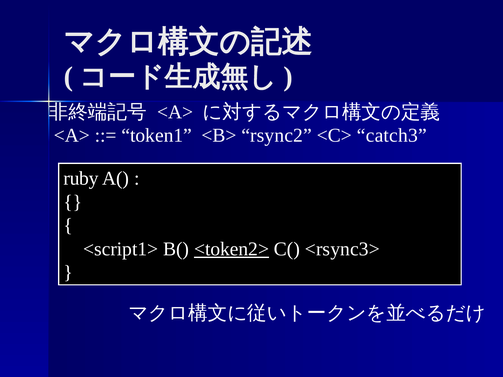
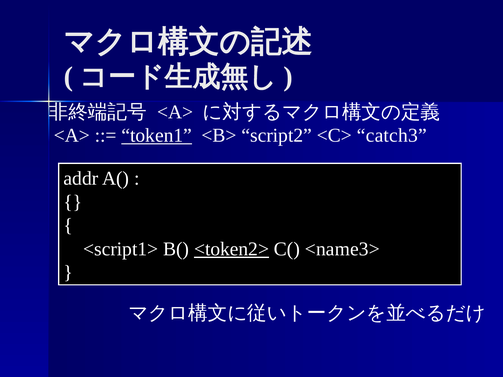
token1 underline: none -> present (157, 136)
rsync2: rsync2 -> script2 (277, 136)
ruby: ruby -> addr (81, 179)
<rsync3>: <rsync3> -> <name3> (342, 249)
